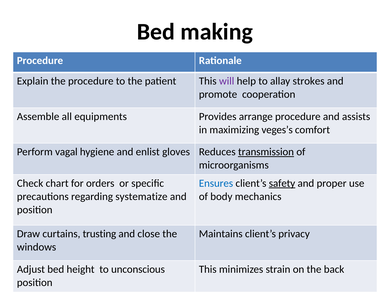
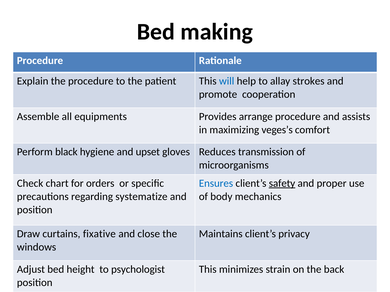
will colour: purple -> blue (227, 81)
vagal: vagal -> black (66, 152)
enlist: enlist -> upset (148, 152)
transmission underline: present -> none (266, 152)
trusting: trusting -> fixative (99, 234)
unconscious: unconscious -> psychologist (138, 270)
